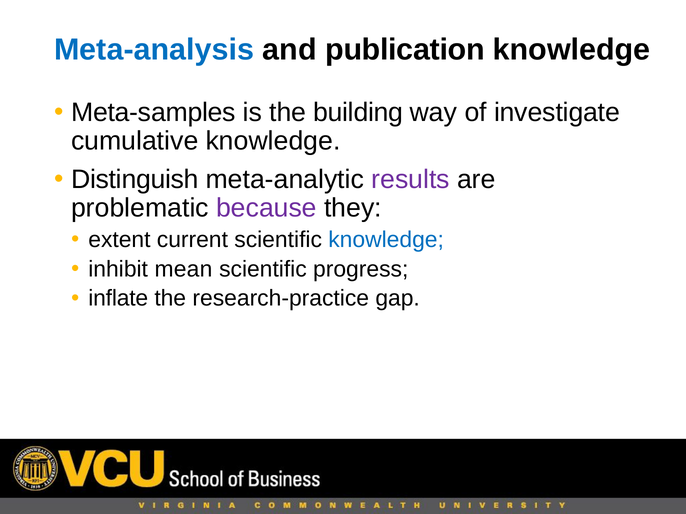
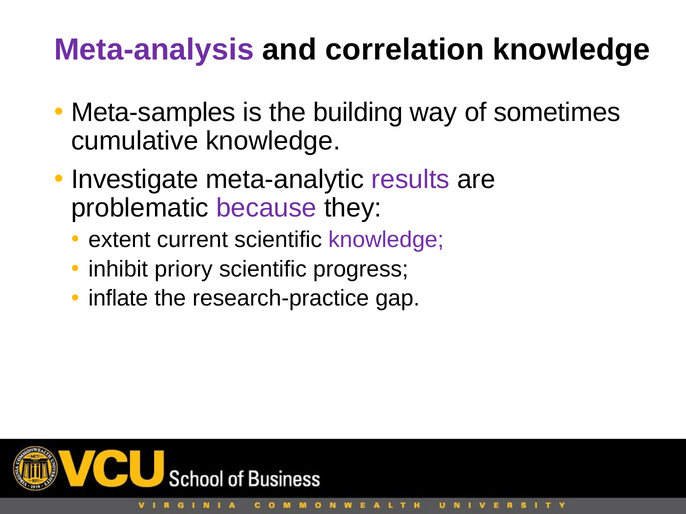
Meta-analysis colour: blue -> purple (154, 50)
publication: publication -> correlation (405, 50)
investigate: investigate -> sometimes (557, 112)
Distinguish: Distinguish -> Investigate (135, 180)
knowledge colour: blue -> purple (386, 240)
mean: mean -> priory (183, 269)
